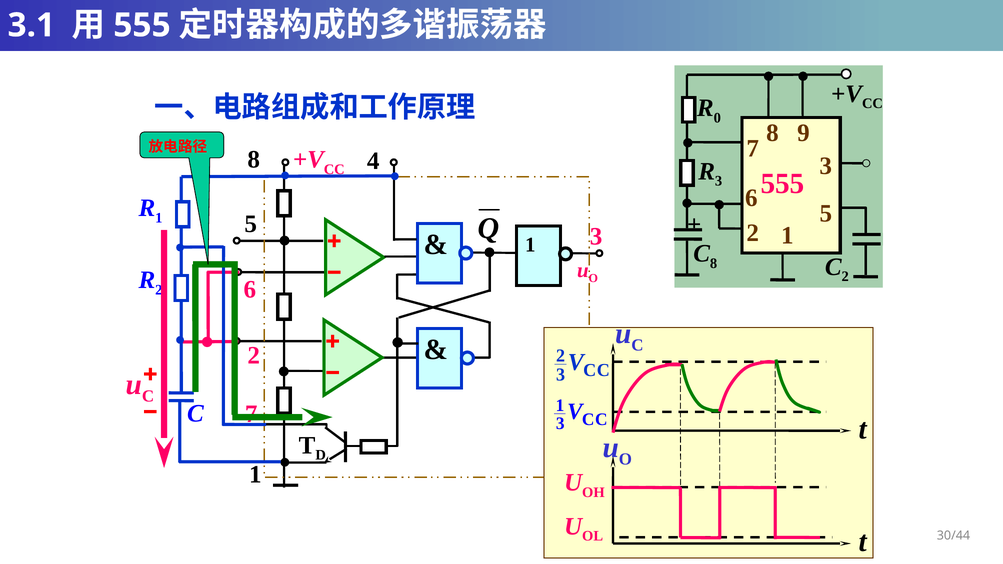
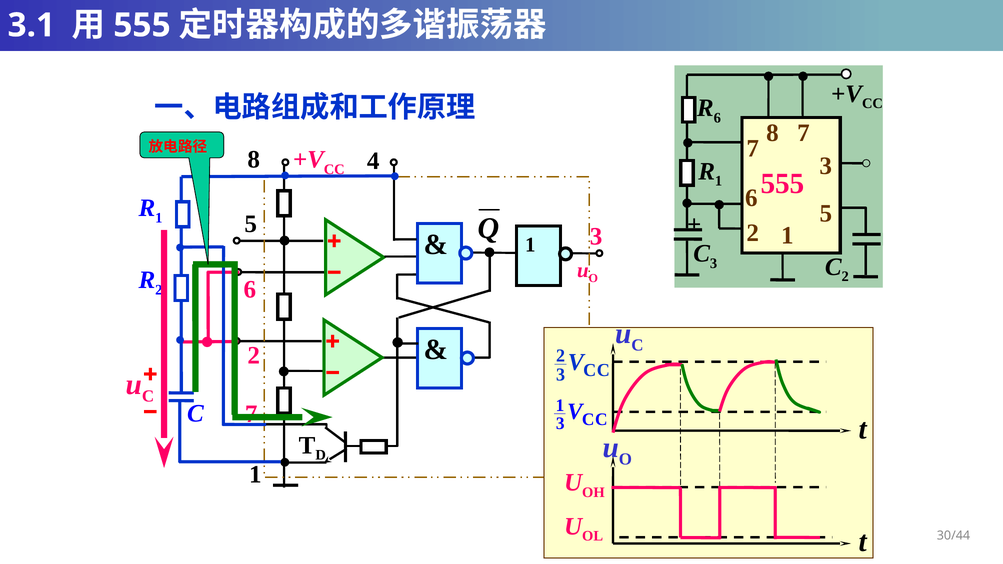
0: 0 -> 6 (717, 118)
8 9: 9 -> 7 (803, 133)
3: 3 -> 1 (719, 181)
C 8: 8 -> 3 (714, 263)
